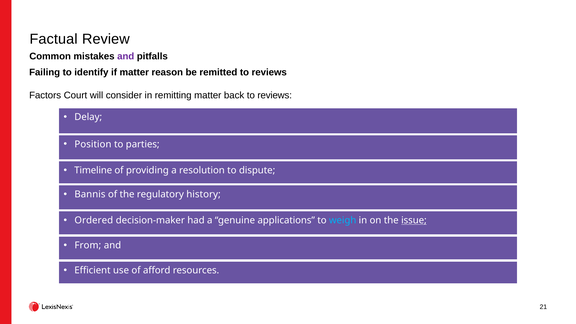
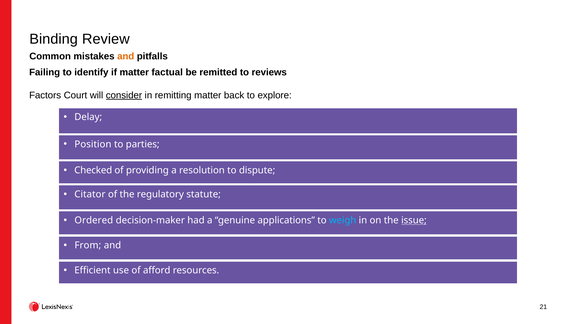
Factual: Factual -> Binding (54, 39)
and colour: purple -> orange (126, 56)
reason: reason -> factual (167, 72)
consider underline: none -> present (124, 95)
back to reviews: reviews -> explore (275, 95)
Timeline: Timeline -> Checked (93, 170)
Bannis: Bannis -> Citator (90, 194)
history: history -> statute (204, 194)
